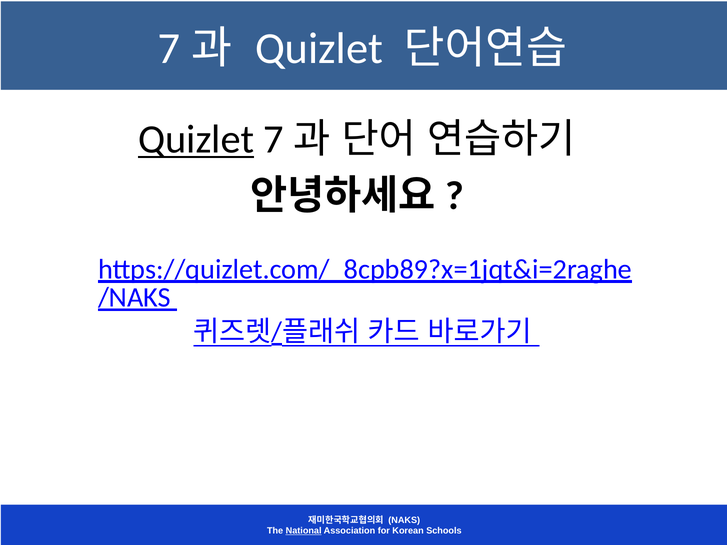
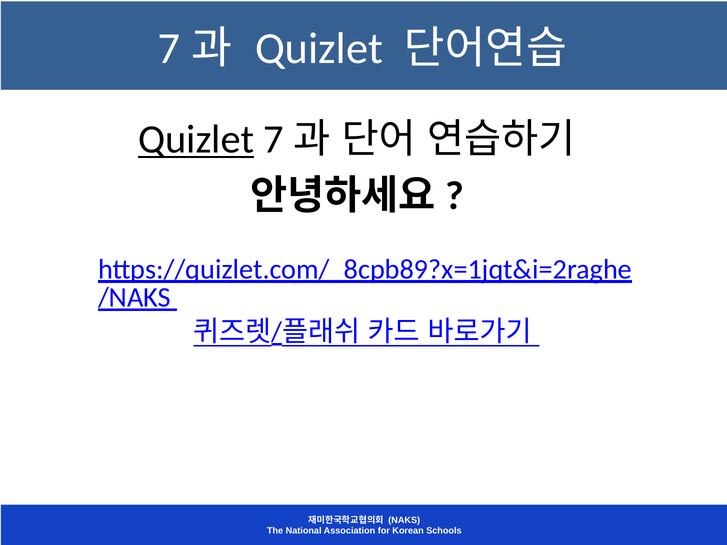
National underline: present -> none (304, 531)
